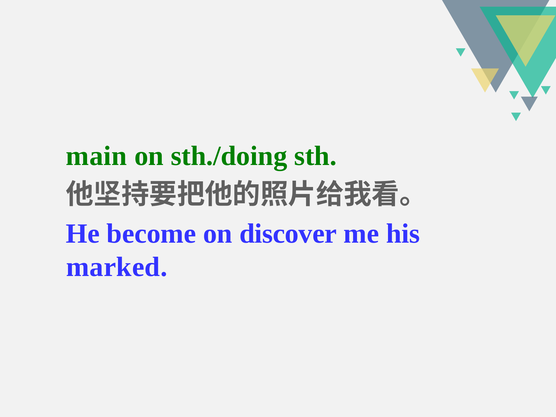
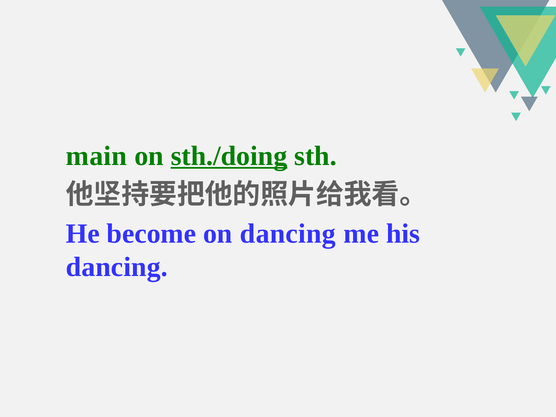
sth./doing underline: none -> present (229, 156)
on discover: discover -> dancing (288, 234)
marked: marked -> dancing (117, 267)
